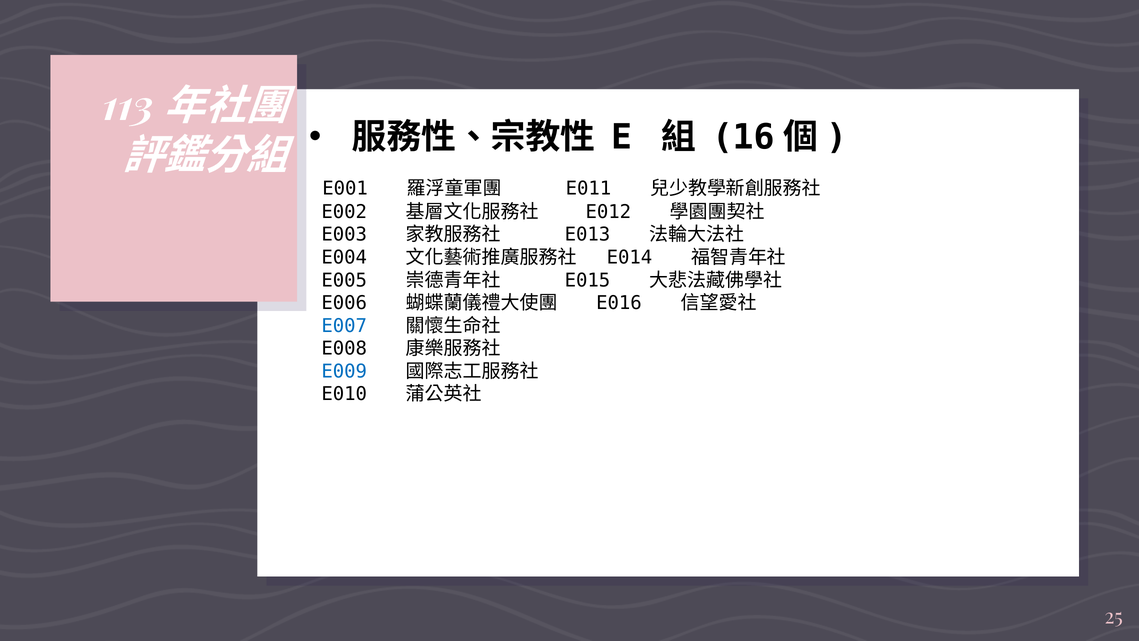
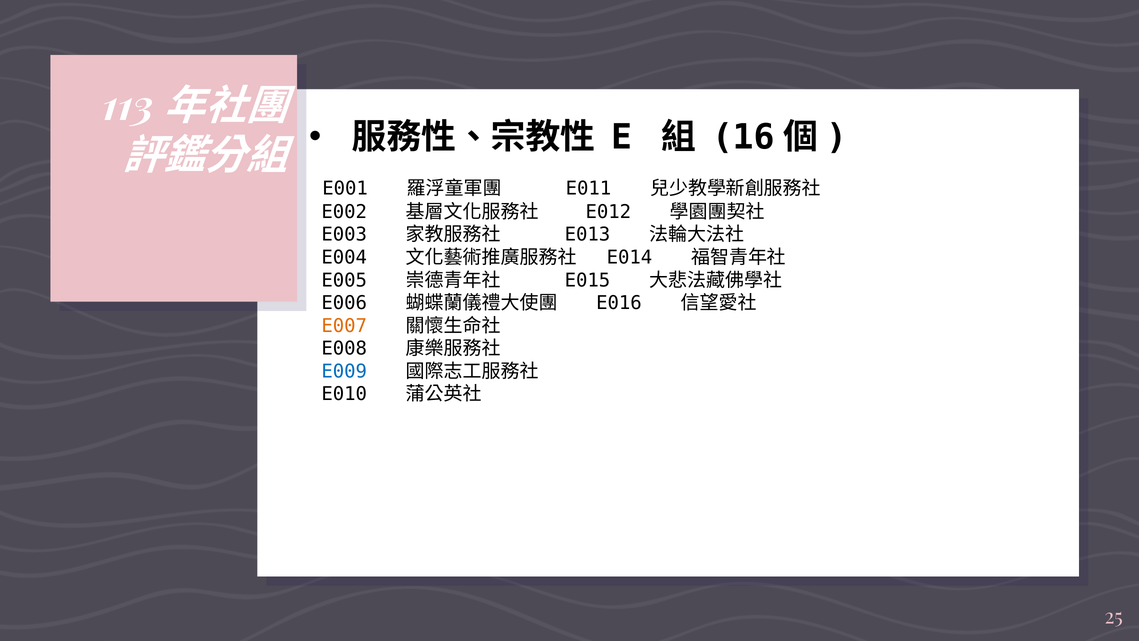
E007 colour: blue -> orange (344, 326)
